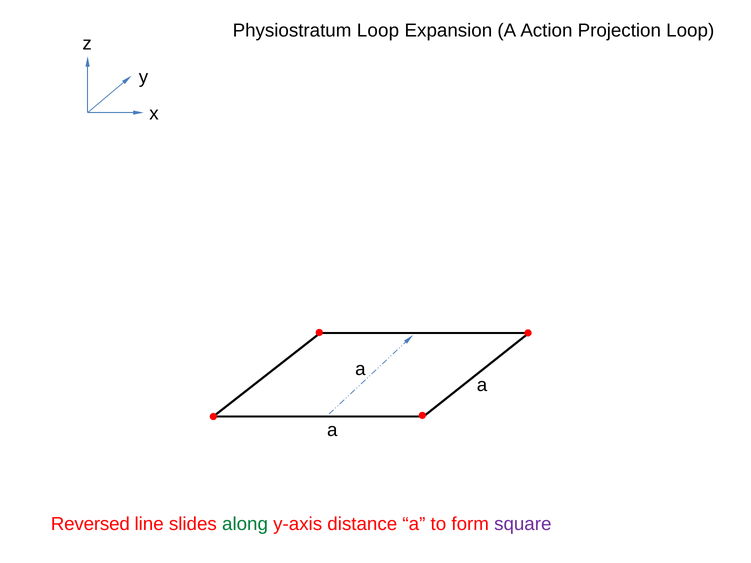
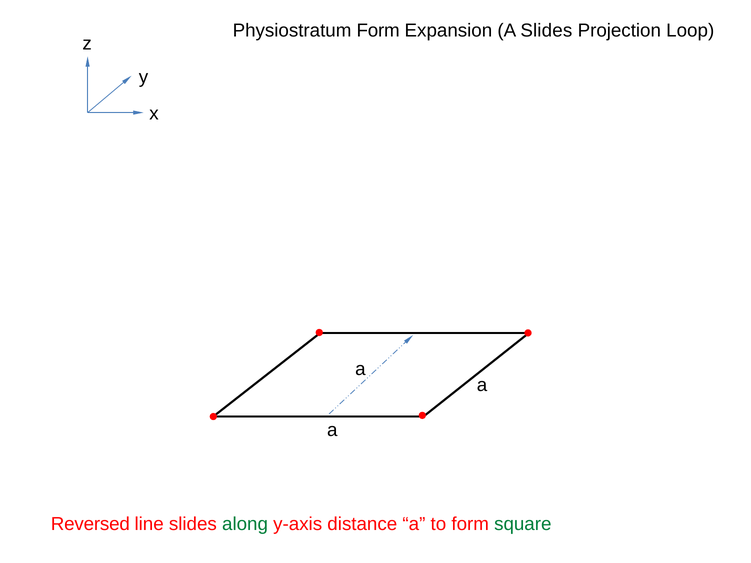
Physiostratum Loop: Loop -> Form (378, 30)
A Action: Action -> Slides (546, 30)
square colour: purple -> green (523, 524)
